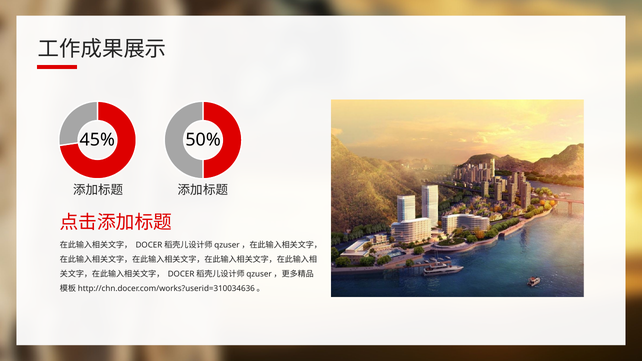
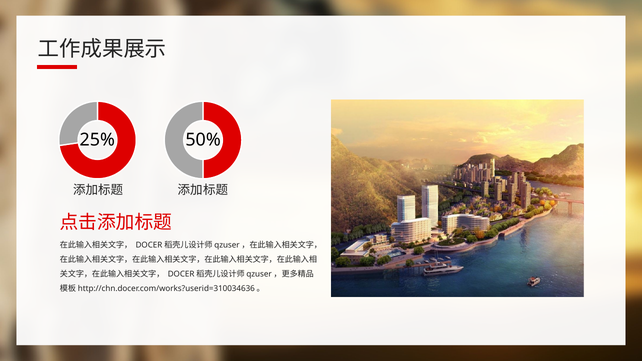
45%: 45% -> 25% (97, 140)
